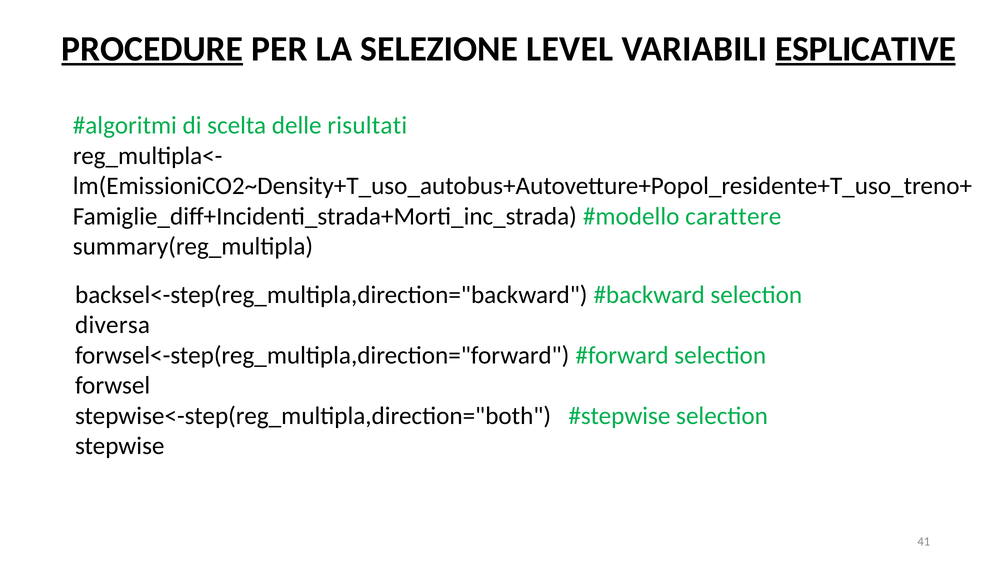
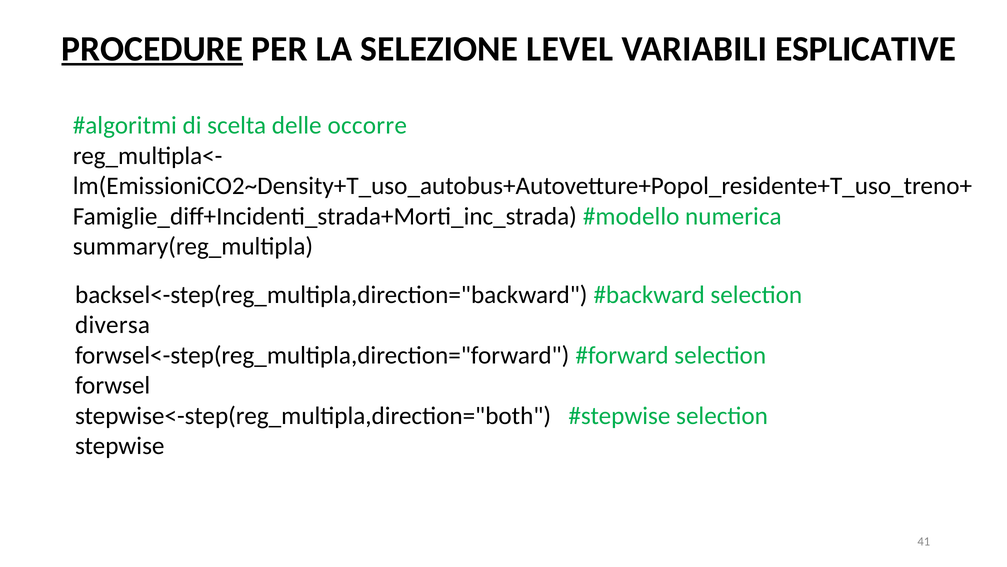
ESPLICATIVE underline: present -> none (866, 49)
risultati: risultati -> occorre (367, 125)
carattere: carattere -> numerica (733, 216)
